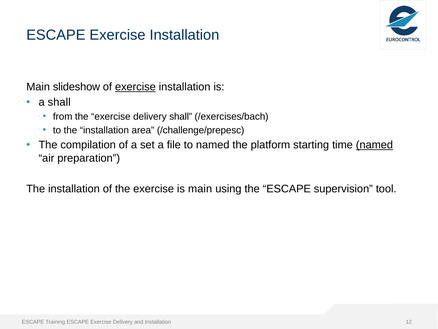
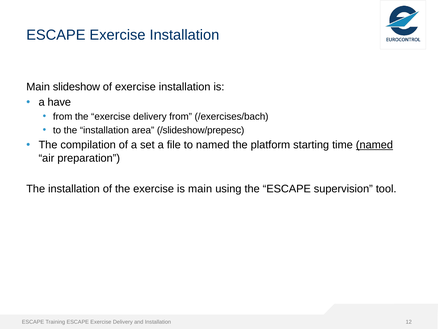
exercise underline: present -> none (135, 87)
a shall: shall -> have (59, 102)
delivery shall: shall -> from (181, 116)
/challenge/prepesc: /challenge/prepesc -> /slideshow/prepesc (201, 130)
